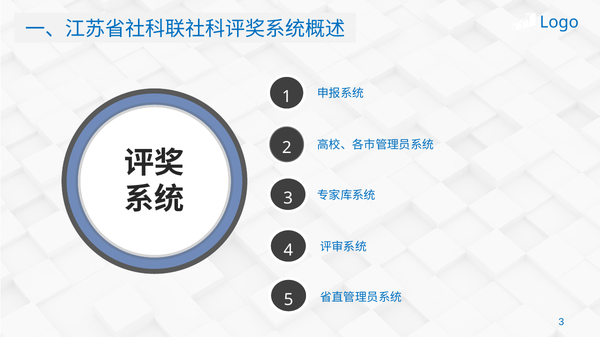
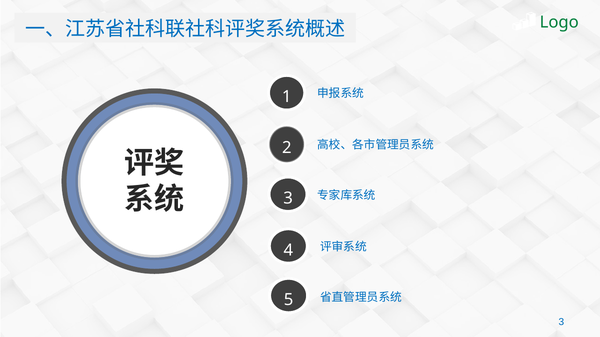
Logo colour: blue -> green (559, 22)
